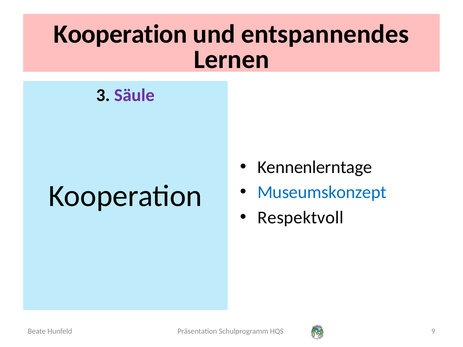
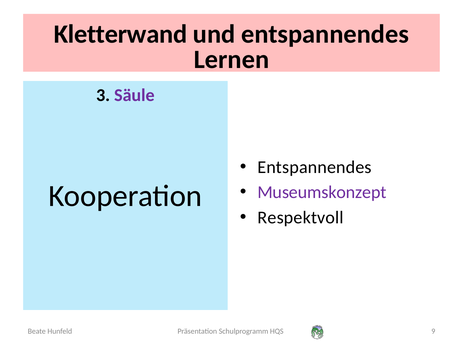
Kooperation: Kooperation -> Kletterwand (120, 34)
Kennenlerntage: Kennenlerntage -> Entspannendes (315, 167)
Museumskonzept colour: blue -> purple (322, 192)
